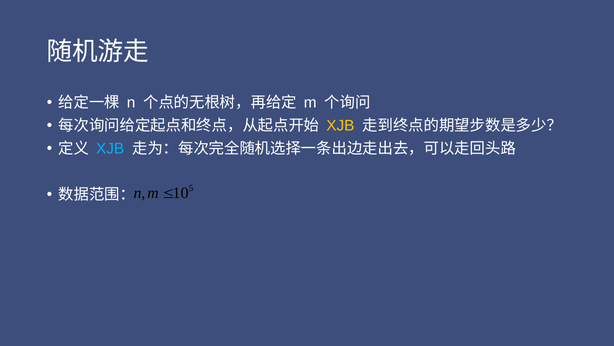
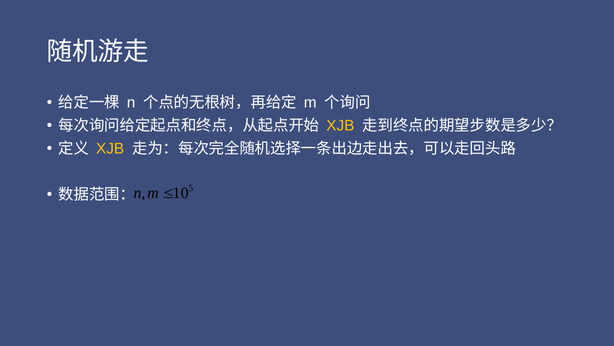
XJB colour: light blue -> yellow (110, 148)
